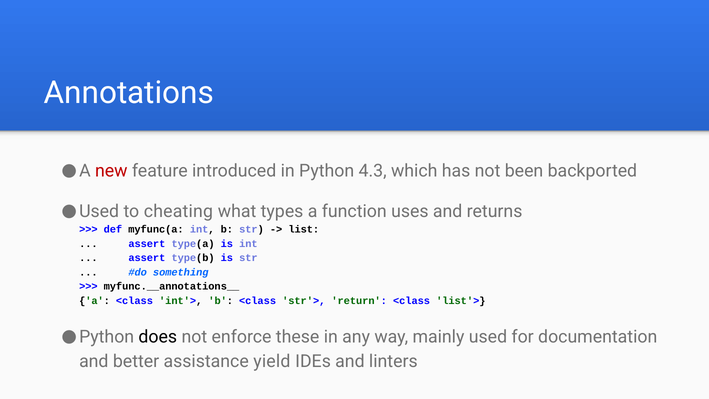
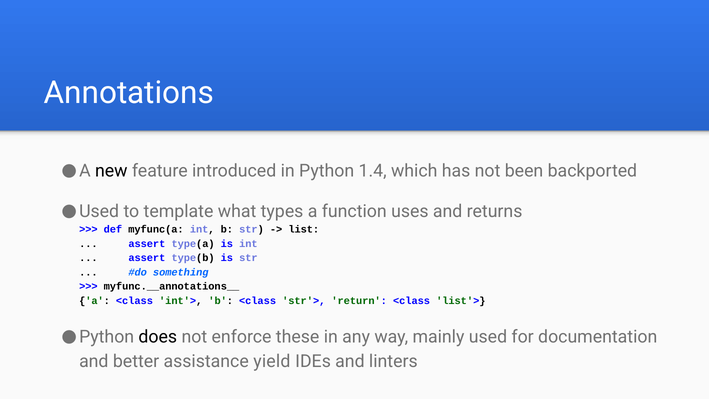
new colour: red -> black (111, 171)
4.3: 4.3 -> 1.4 (373, 171)
cheating: cheating -> template (178, 211)
